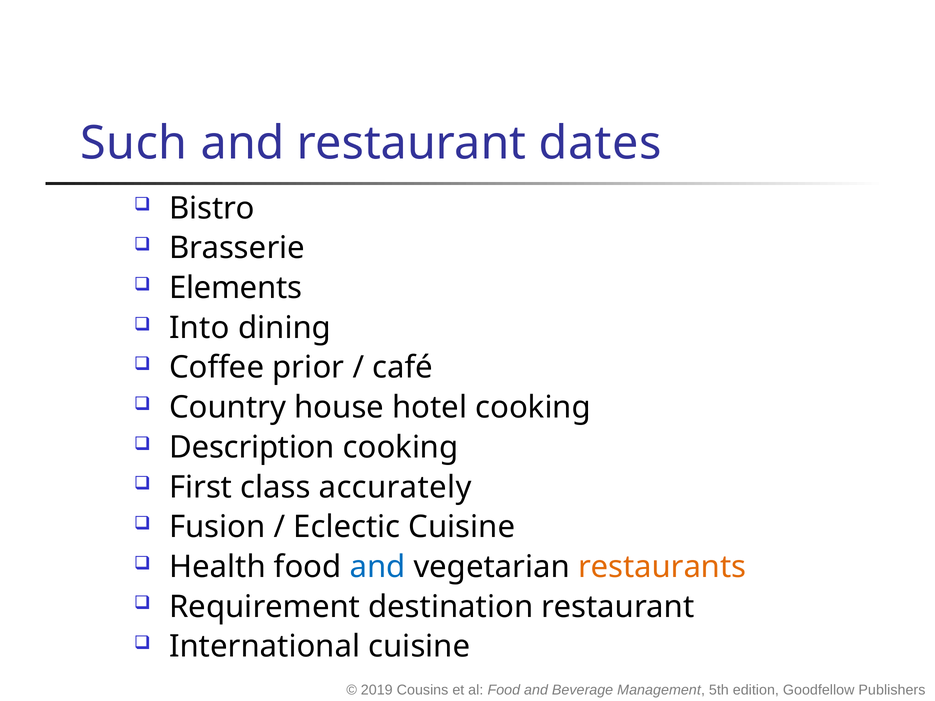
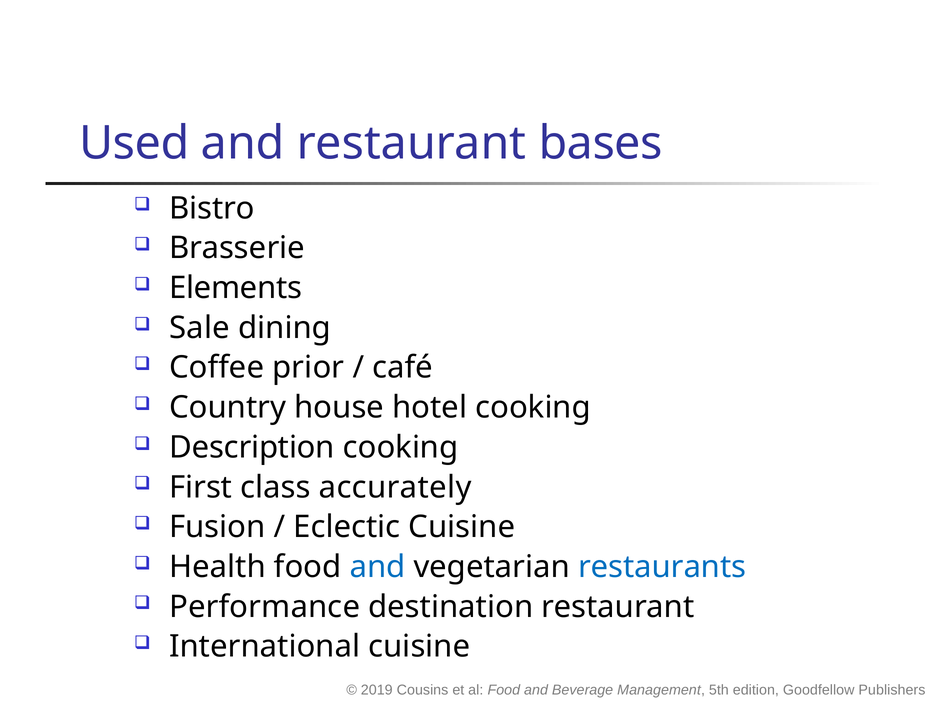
Such: Such -> Used (134, 143)
dates: dates -> bases (601, 143)
Into: Into -> Sale (200, 328)
restaurants colour: orange -> blue (662, 567)
Requirement: Requirement -> Performance (265, 607)
